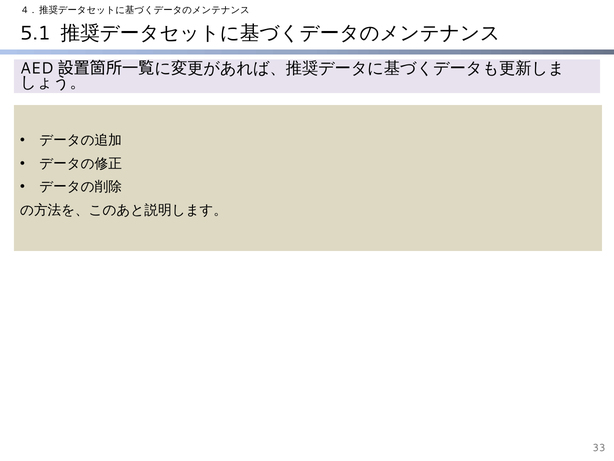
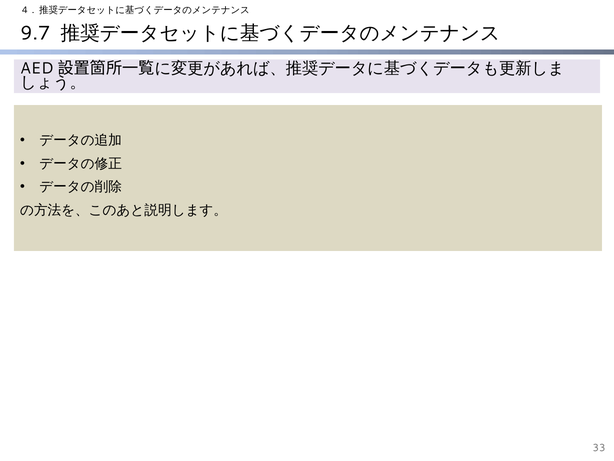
5.1: 5.1 -> 9.7 (35, 33)
